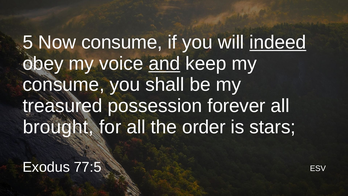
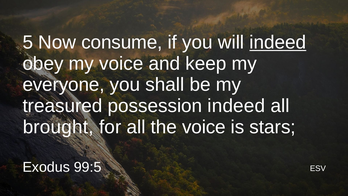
and underline: present -> none (164, 63)
consume: consume -> everyone (64, 85)
possession forever: forever -> indeed (236, 106)
the order: order -> voice (204, 127)
77:5: 77:5 -> 99:5 (88, 167)
